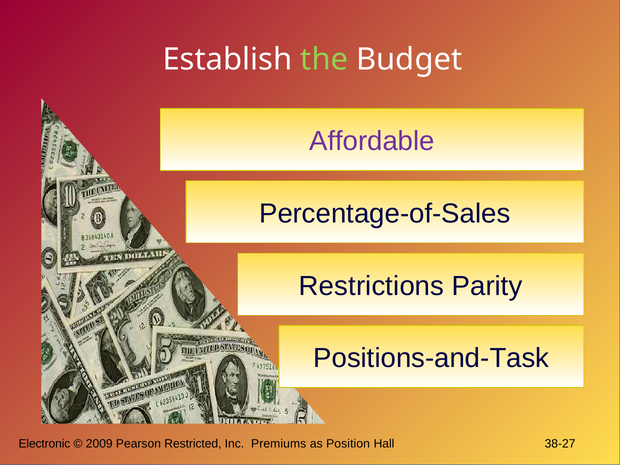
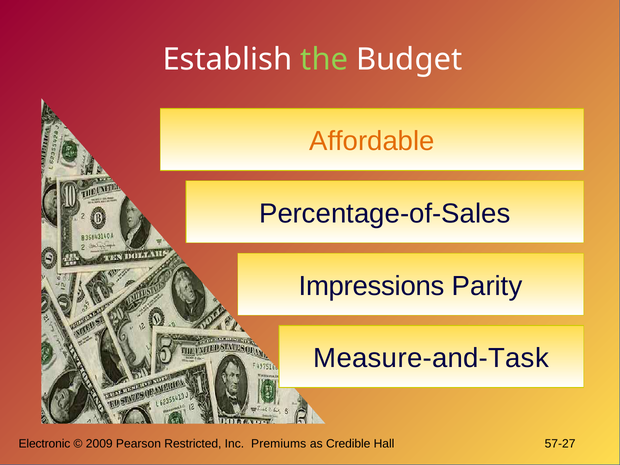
Affordable colour: purple -> orange (372, 141)
Restrictions: Restrictions -> Impressions (372, 286)
Positions-and-Task: Positions-and-Task -> Measure-and-Task (431, 358)
Position: Position -> Credible (348, 444)
38-27: 38-27 -> 57-27 (560, 444)
